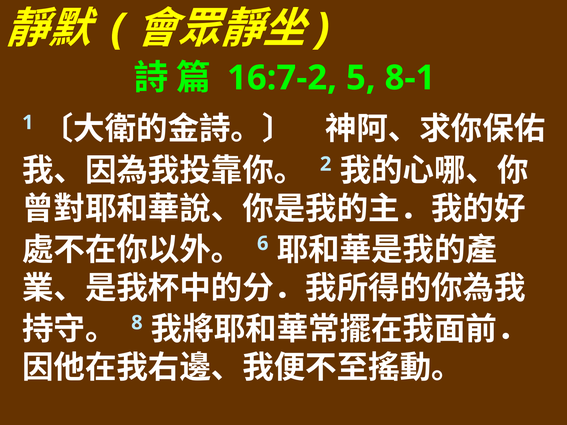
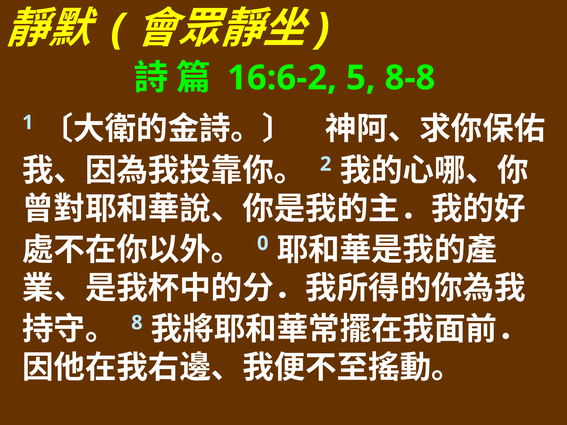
16:7-2: 16:7-2 -> 16:6-2 (282, 78)
8-1: 8-1 -> 8-8 (410, 78)
6: 6 -> 0 (263, 244)
